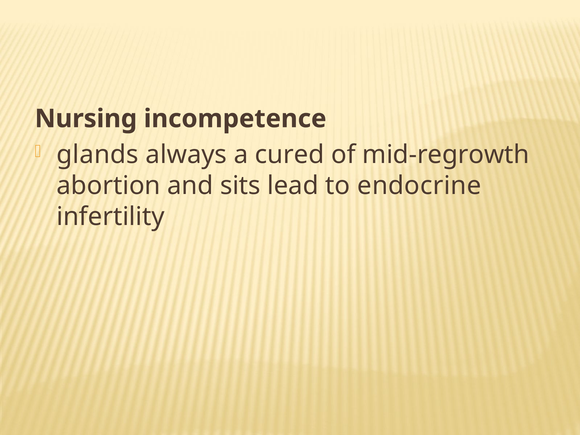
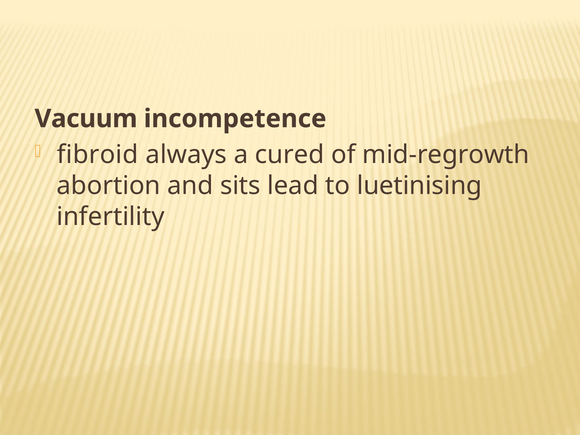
Nursing: Nursing -> Vacuum (86, 119)
glands: glands -> fibroid (98, 155)
endocrine: endocrine -> luetinising (419, 186)
